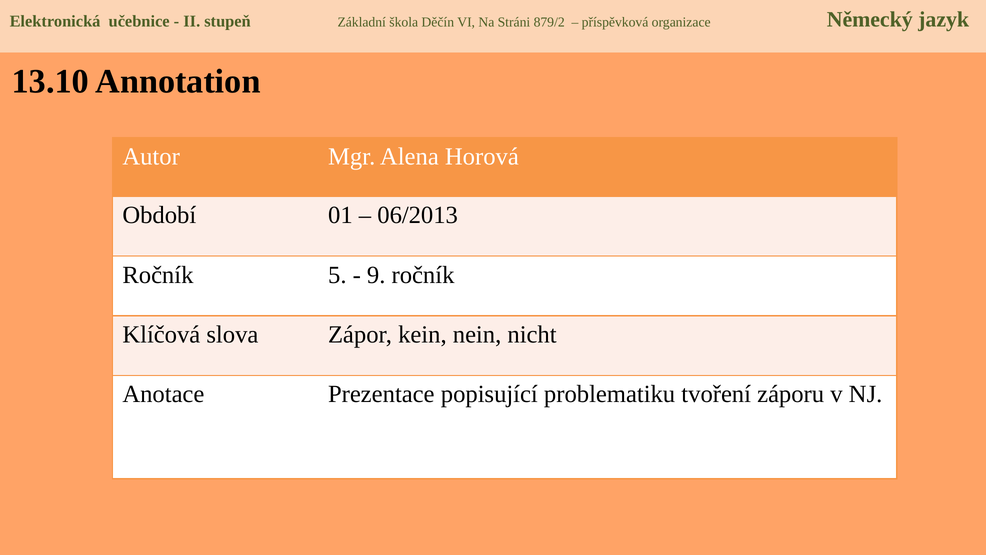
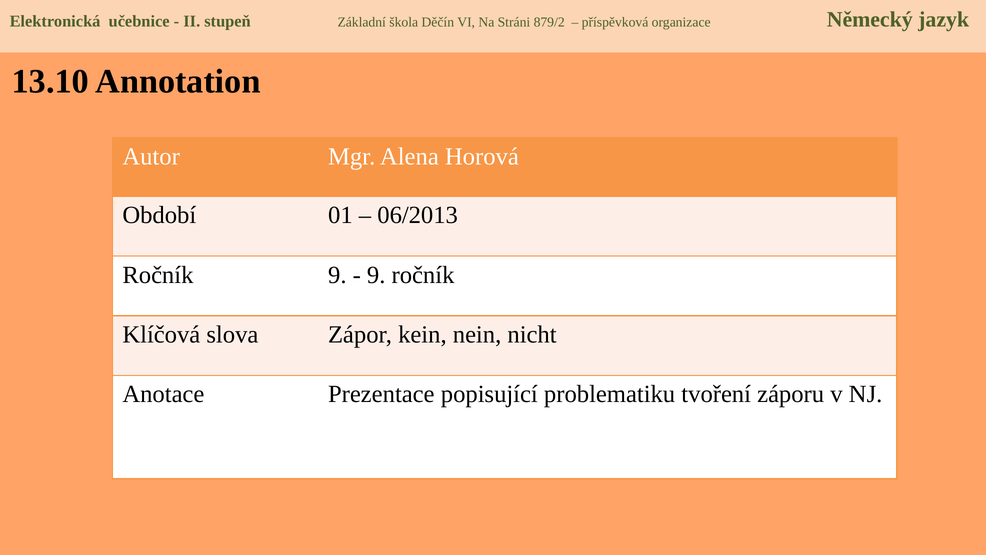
Ročník 5: 5 -> 9 (337, 275)
